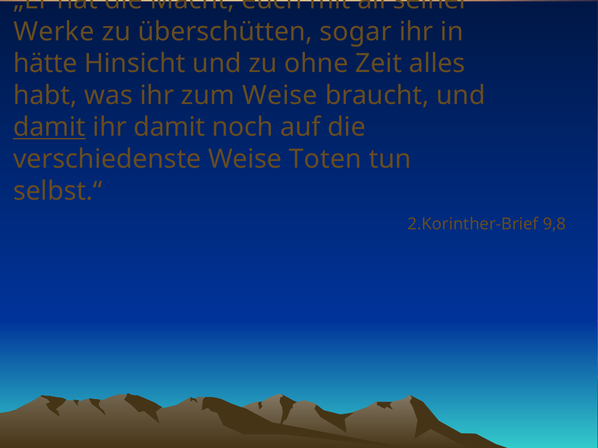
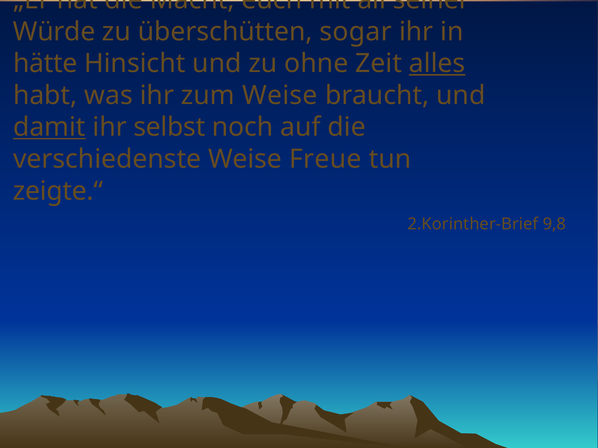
Werke: Werke -> Würde (54, 32)
alles underline: none -> present (437, 64)
ihr damit: damit -> selbst (169, 127)
Toten: Toten -> Freue (325, 159)
selbst.“: selbst.“ -> zeigte.“ (58, 191)
